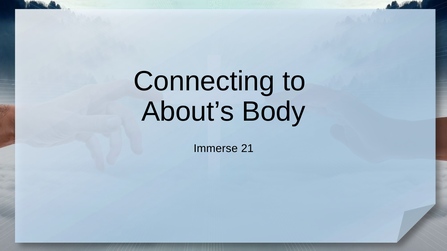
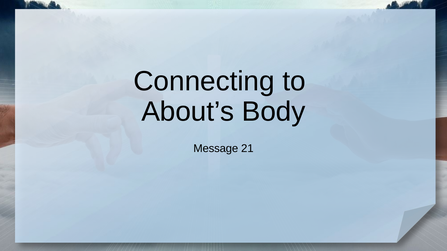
Immerse: Immerse -> Message (216, 149)
